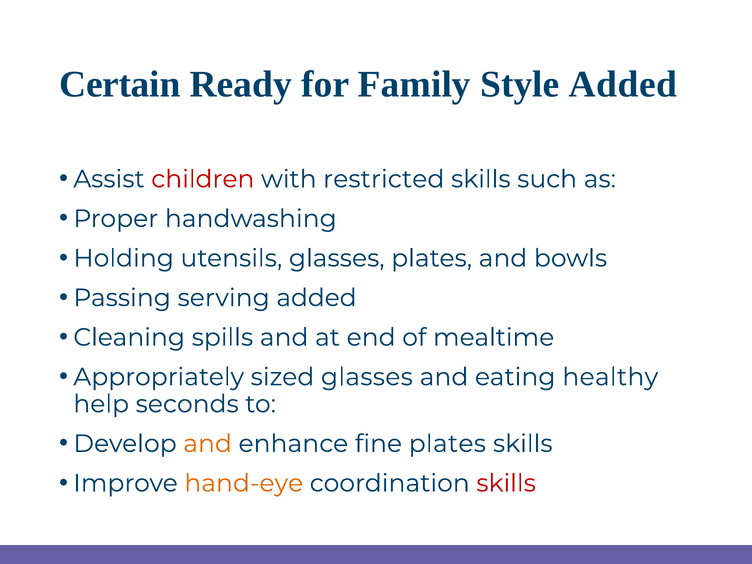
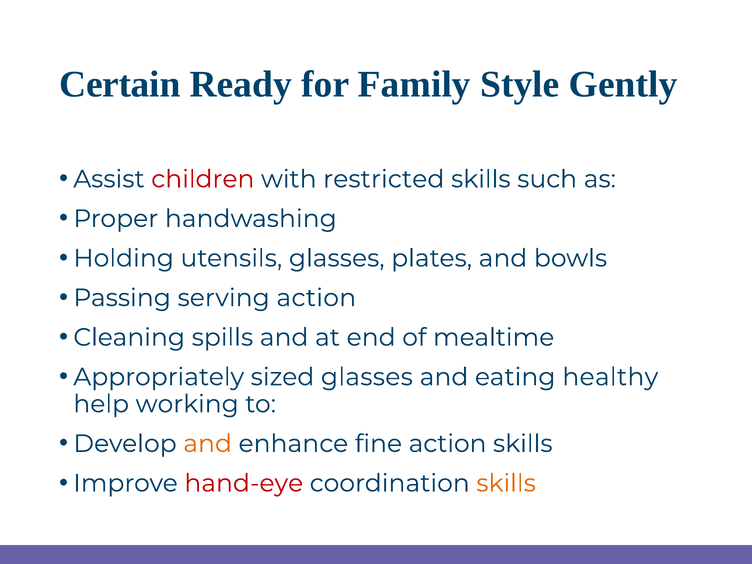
Style Added: Added -> Gently (623, 84)
serving added: added -> action (316, 298)
seconds: seconds -> working (187, 404)
fine plates: plates -> action (448, 444)
hand-eye colour: orange -> red (244, 483)
skills colour: red -> orange (506, 483)
